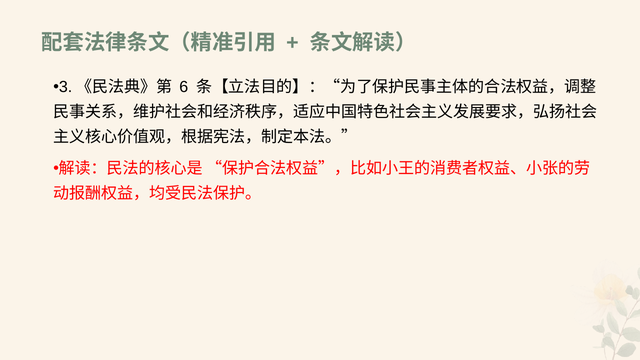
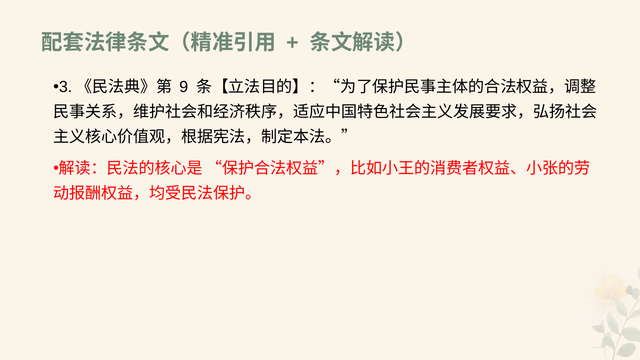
6: 6 -> 9 (184, 87)
